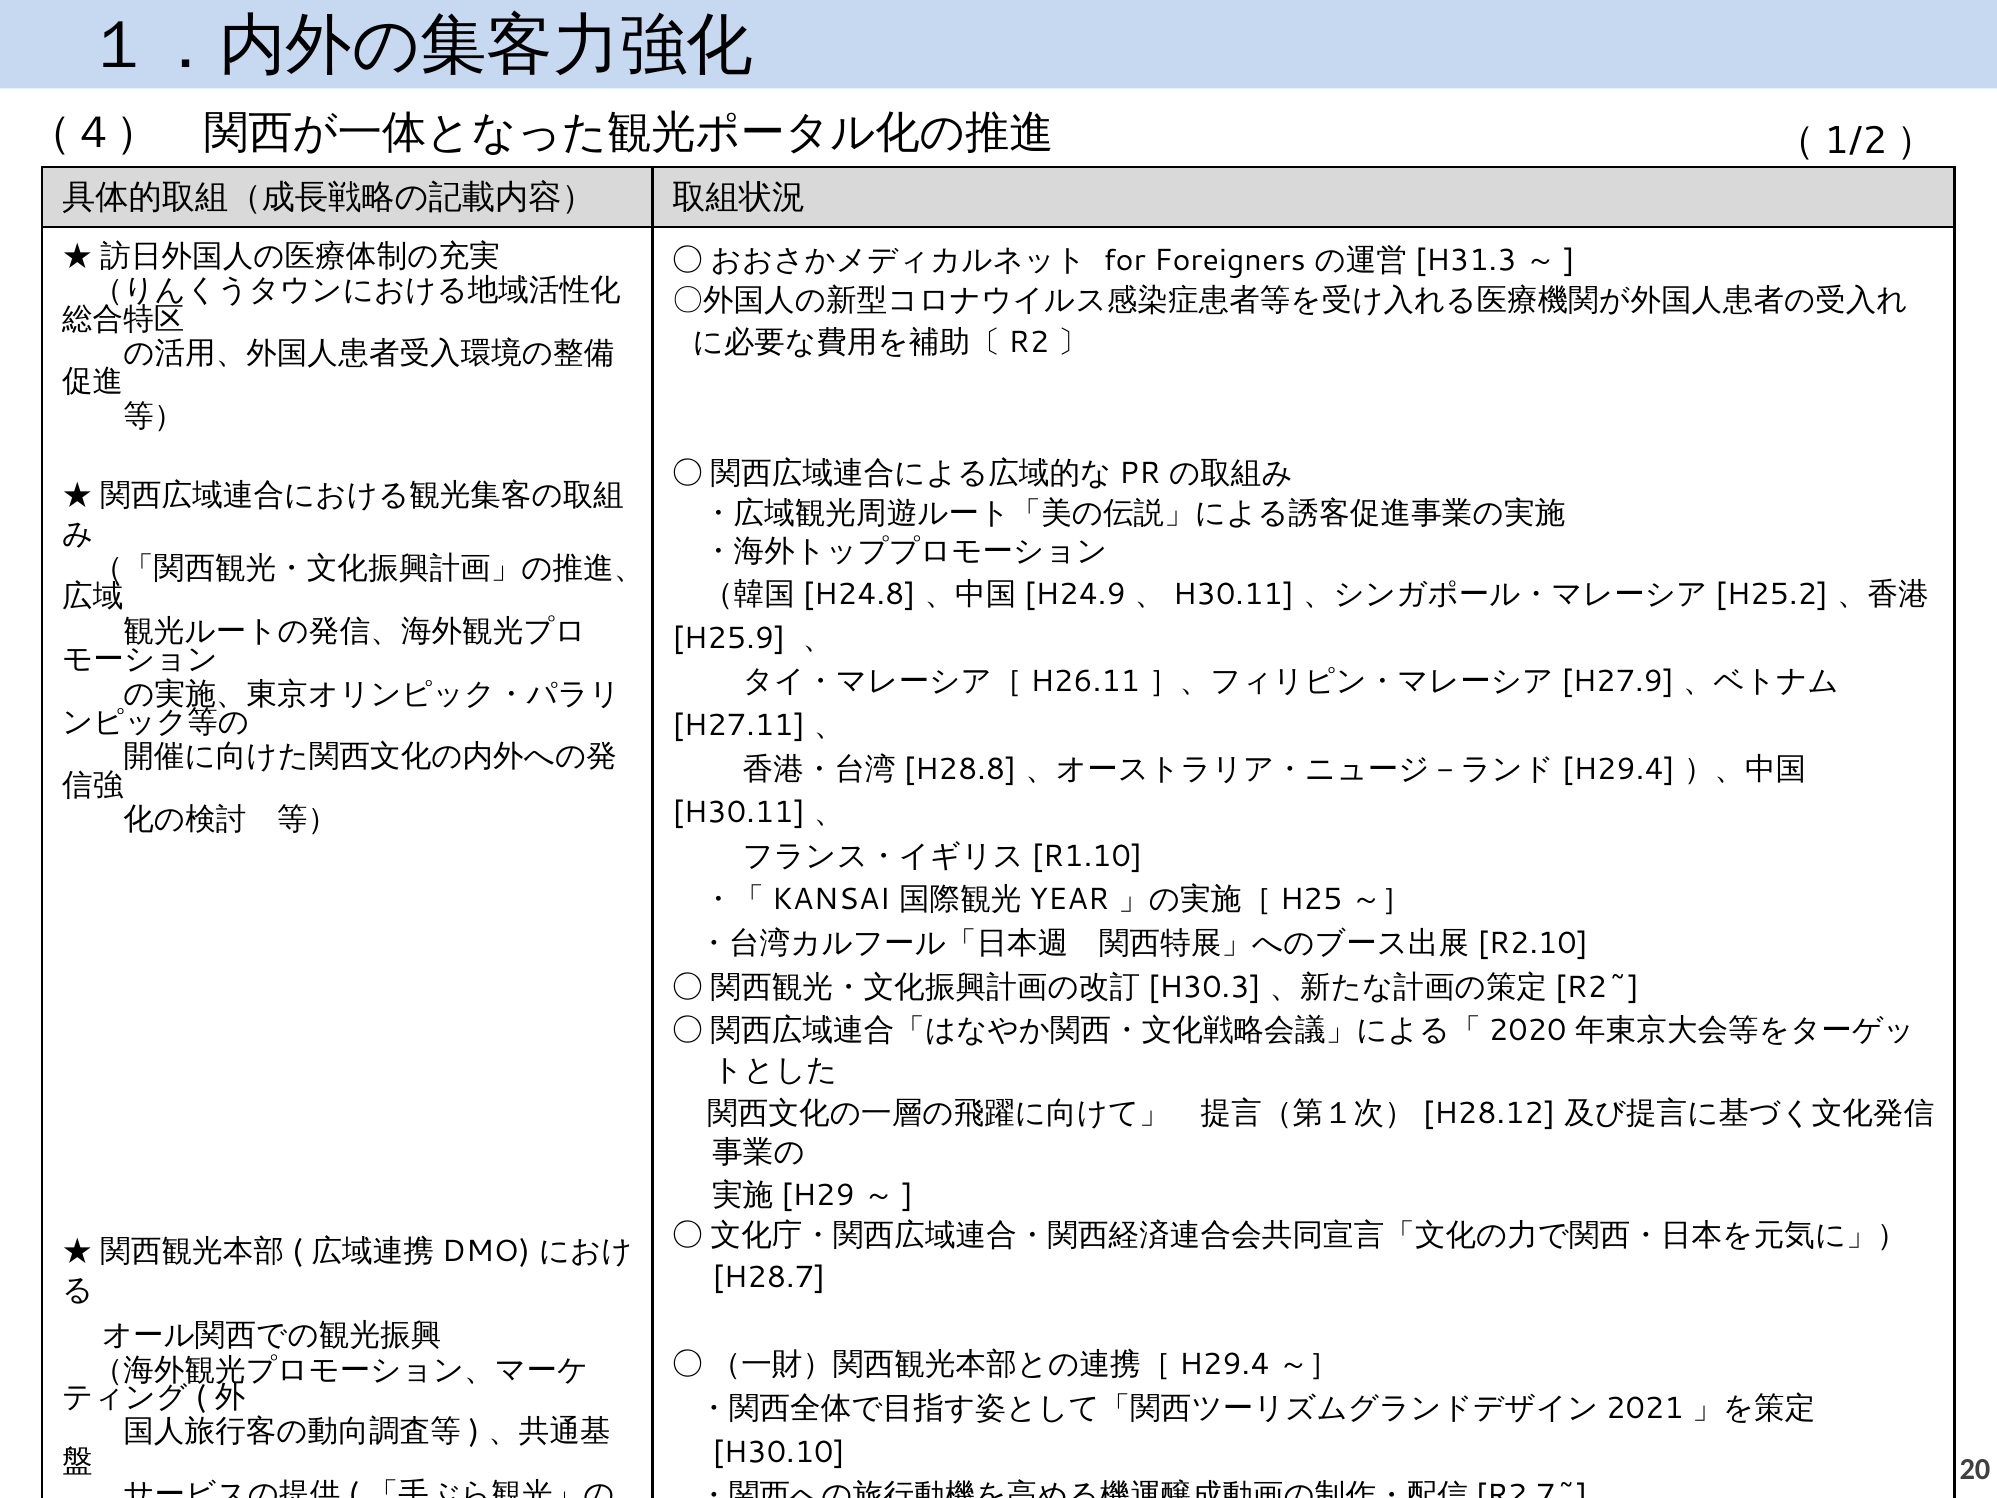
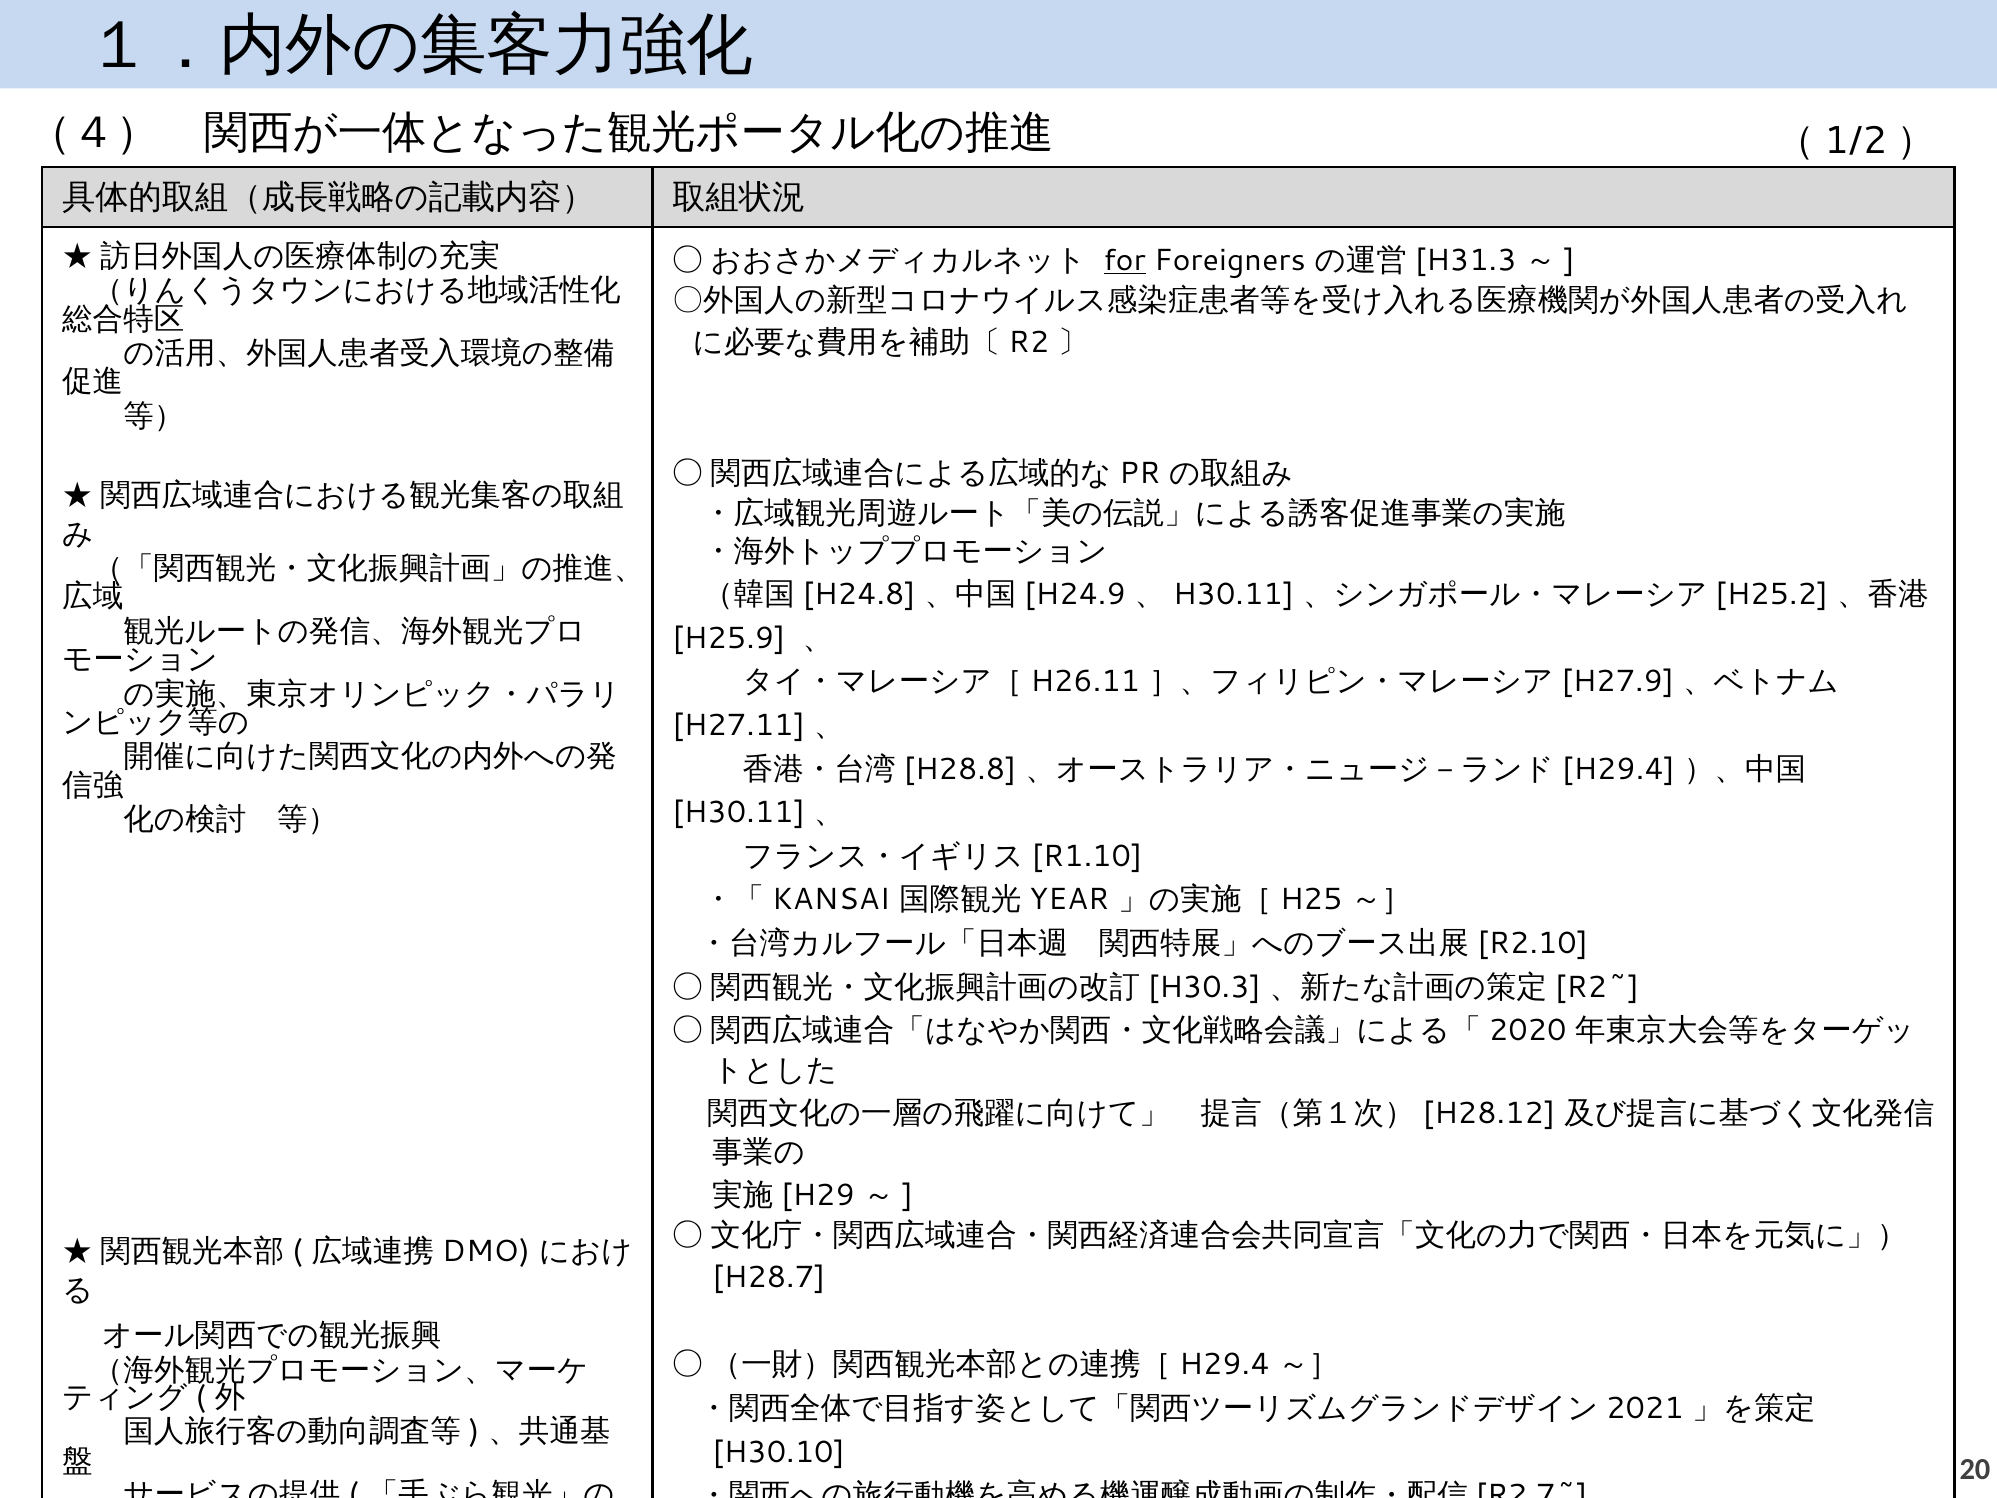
for underline: none -> present (1125, 260)
